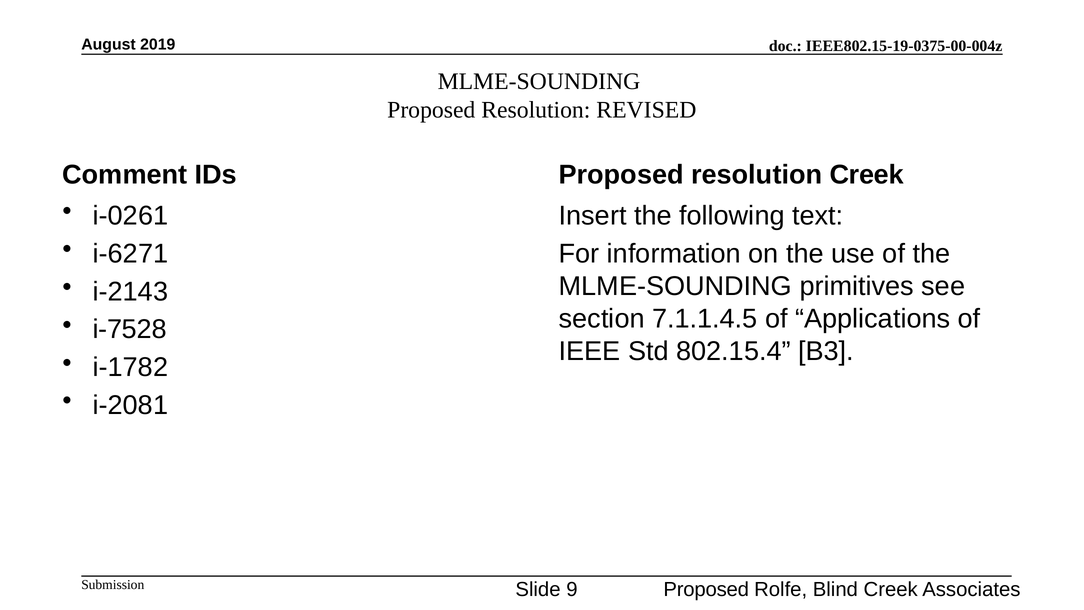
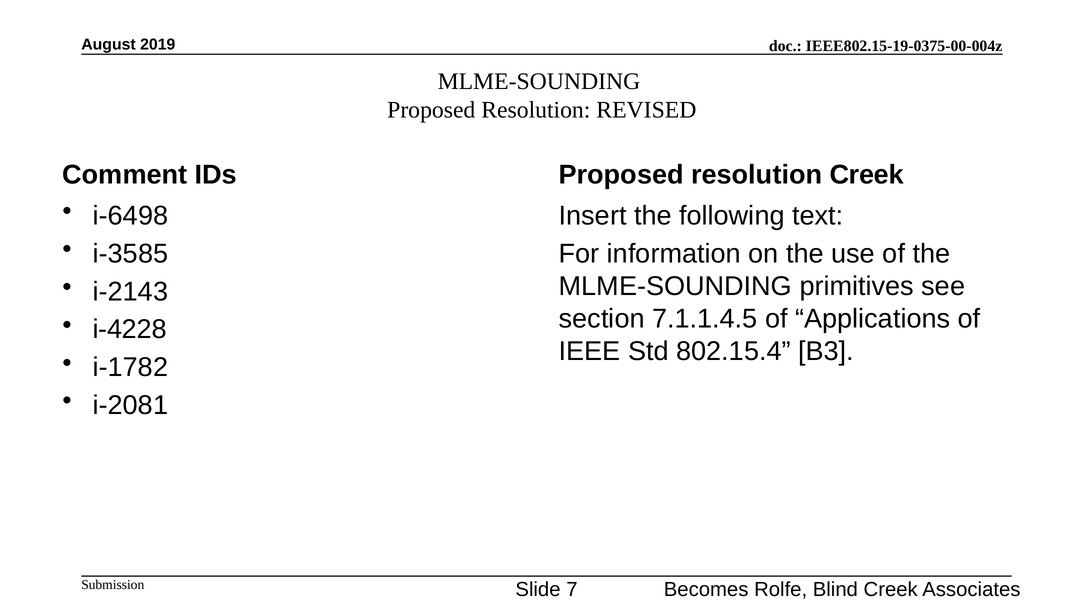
i-0261: i-0261 -> i-6498 (131, 216)
i-6271: i-6271 -> i-3585 (131, 254)
i-7528: i-7528 -> i-4228 (130, 329)
9: 9 -> 7 (572, 589)
Proposed: Proposed -> Becomes (706, 589)
